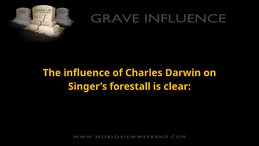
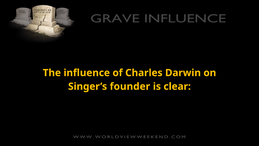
forestall: forestall -> founder (130, 86)
